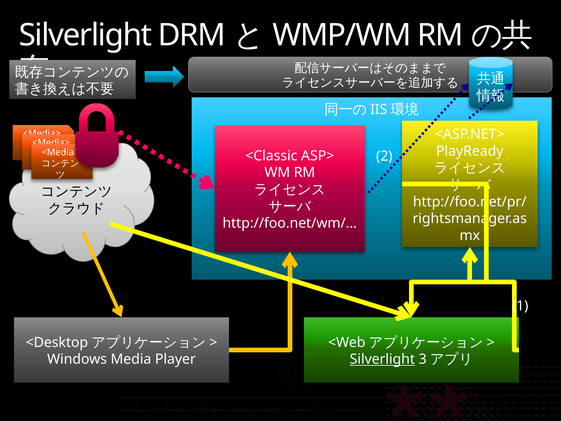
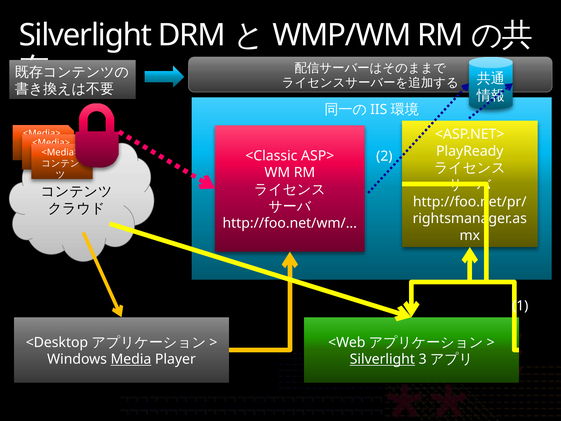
Media underline: none -> present (131, 359)
